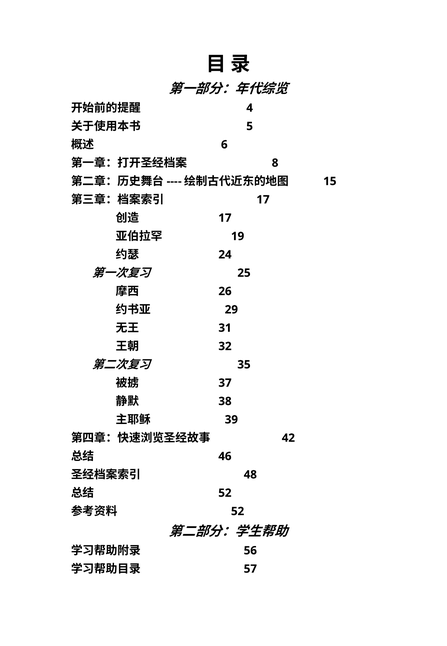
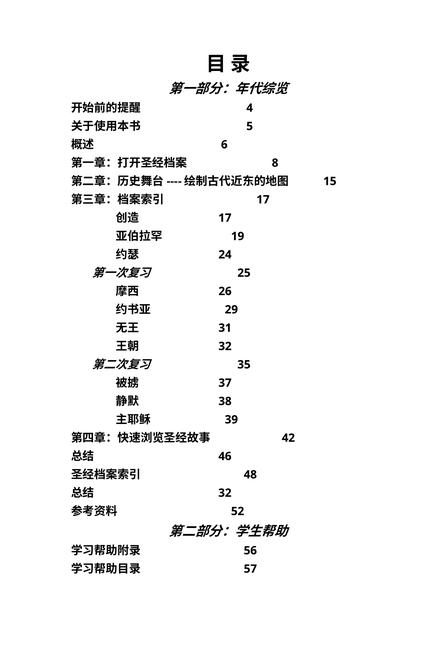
52: 52 -> 32 (225, 493)
